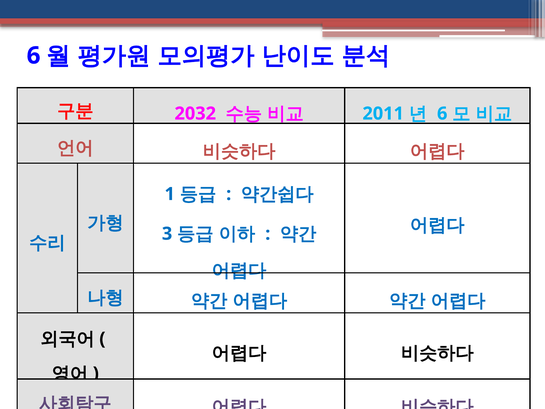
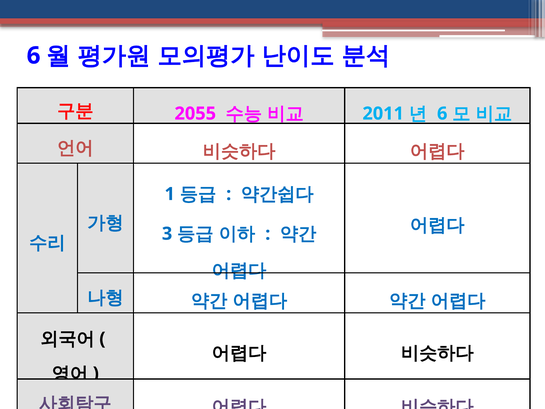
2032: 2032 -> 2055 (195, 113)
